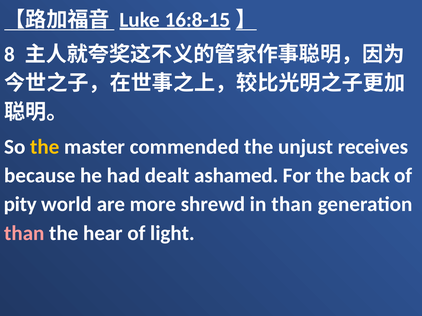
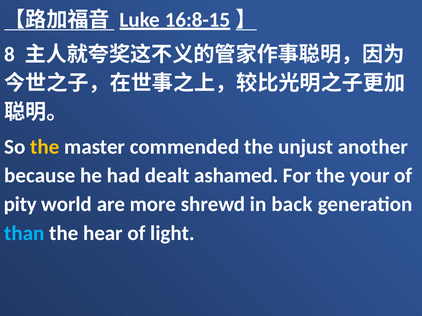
receives: receives -> another (373, 147)
back: back -> your (370, 176)
in than: than -> back (292, 205)
than colour: pink -> light blue (24, 234)
